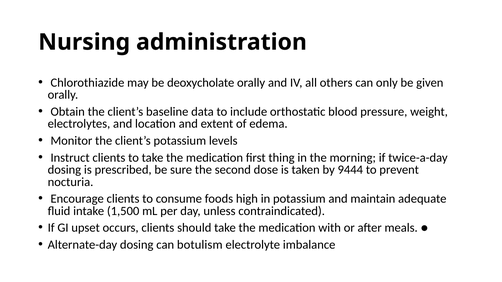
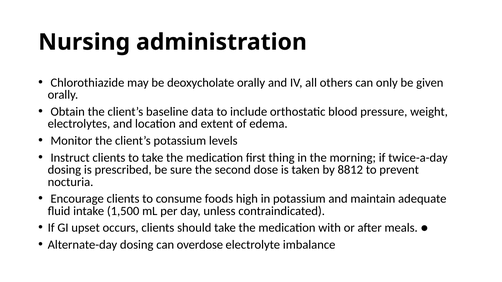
9444: 9444 -> 8812 (350, 170)
botulism: botulism -> overdose (200, 245)
